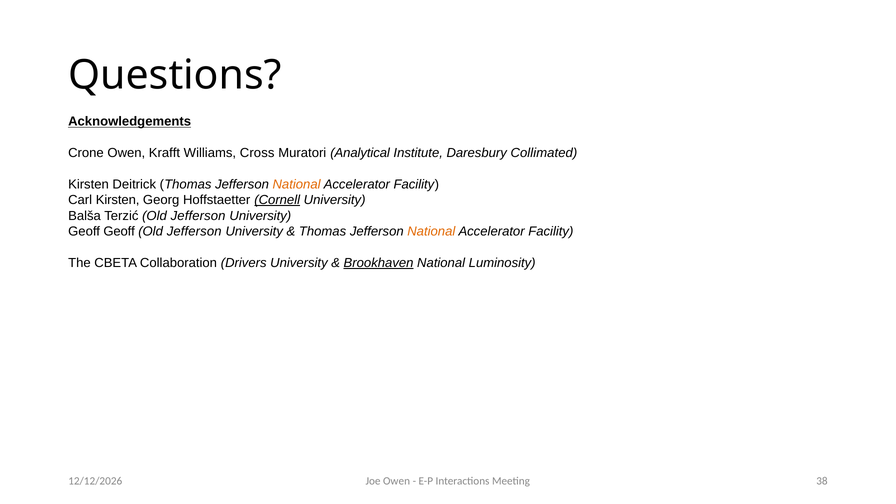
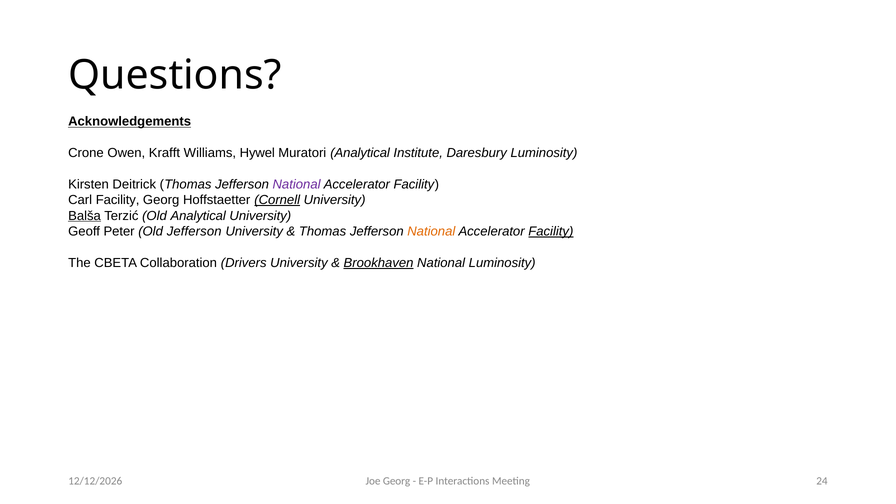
Cross: Cross -> Hywel (257, 153)
Daresbury Collimated: Collimated -> Luminosity (544, 153)
National colour: orange -> purple (297, 184)
Carl Kirsten: Kirsten -> Facility (118, 200)
Balša underline: none -> present (85, 216)
Terzić Old Jefferson: Jefferson -> Analytical (198, 216)
Geoff Geoff: Geoff -> Peter (119, 231)
Facility underline: none -> present (551, 231)
Joe Owen: Owen -> Georg (397, 481)
38: 38 -> 24 (822, 481)
